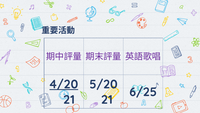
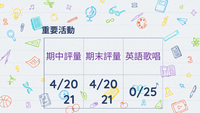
4/20 underline: present -> none (64, 84)
5/20: 5/20 -> 4/20 (103, 84)
6/25: 6/25 -> 0/25 (143, 92)
